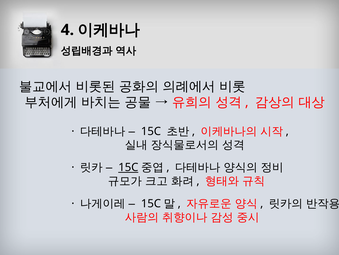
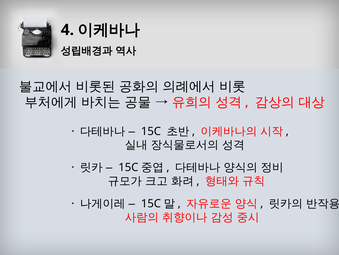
15C underline: present -> none (128, 167)
